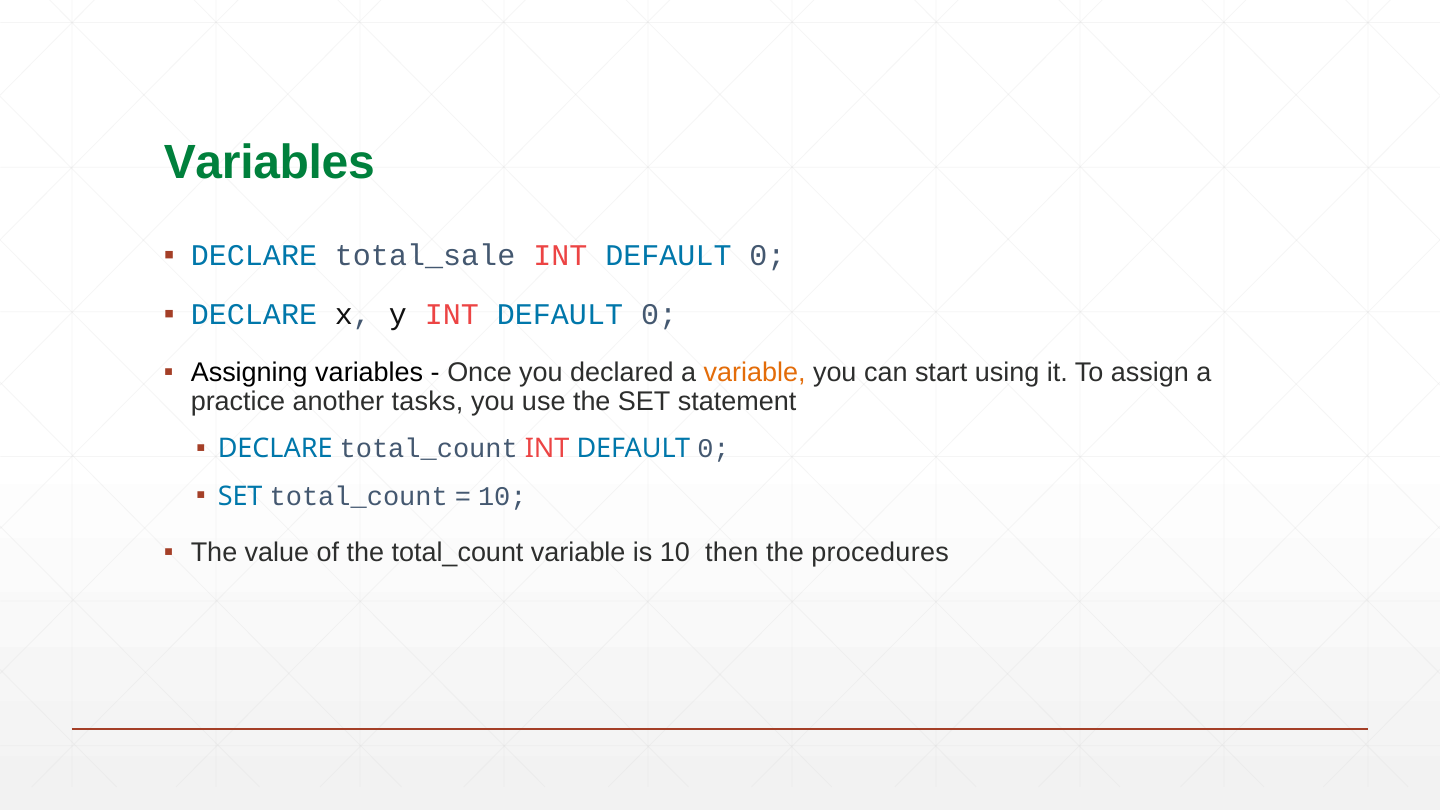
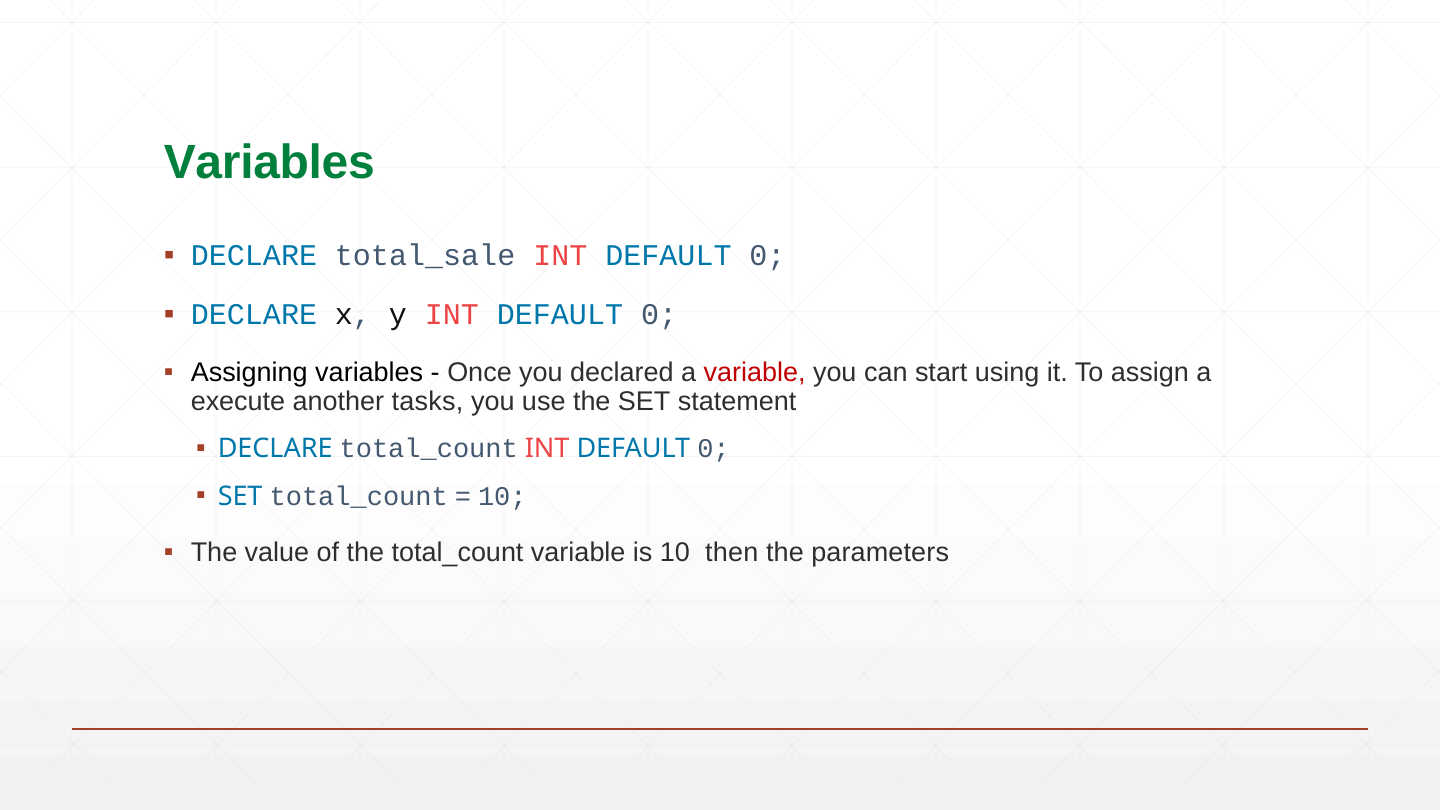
variable colour: orange -> red (755, 373)
practice: practice -> execute (238, 402)
procedures: procedures -> parameters (880, 552)
